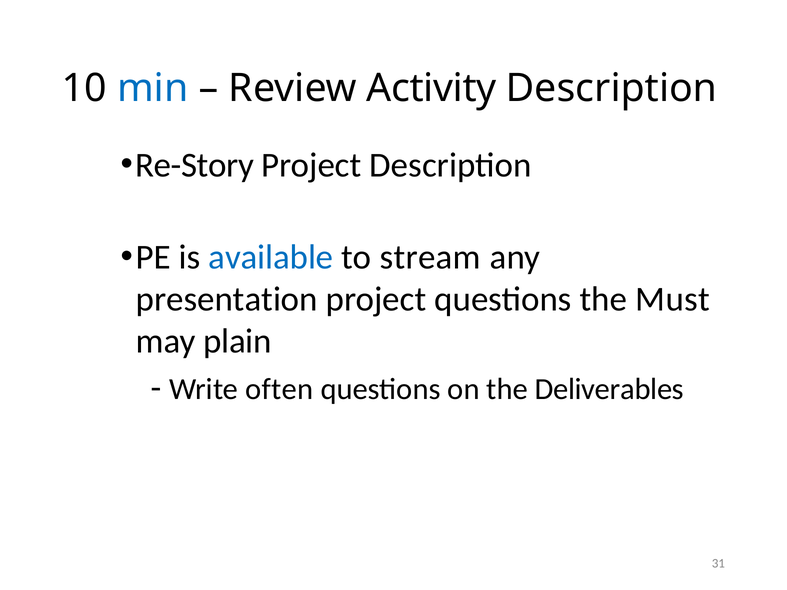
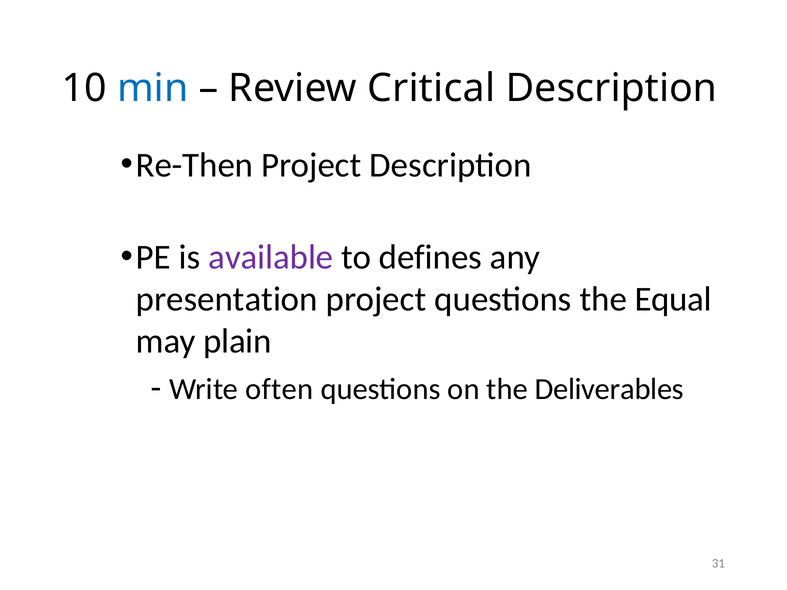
Activity: Activity -> Critical (431, 88)
Re-Story: Re-Story -> Re-Then (194, 165)
available colour: blue -> purple (271, 258)
stream: stream -> defines (430, 258)
Must: Must -> Equal (673, 300)
